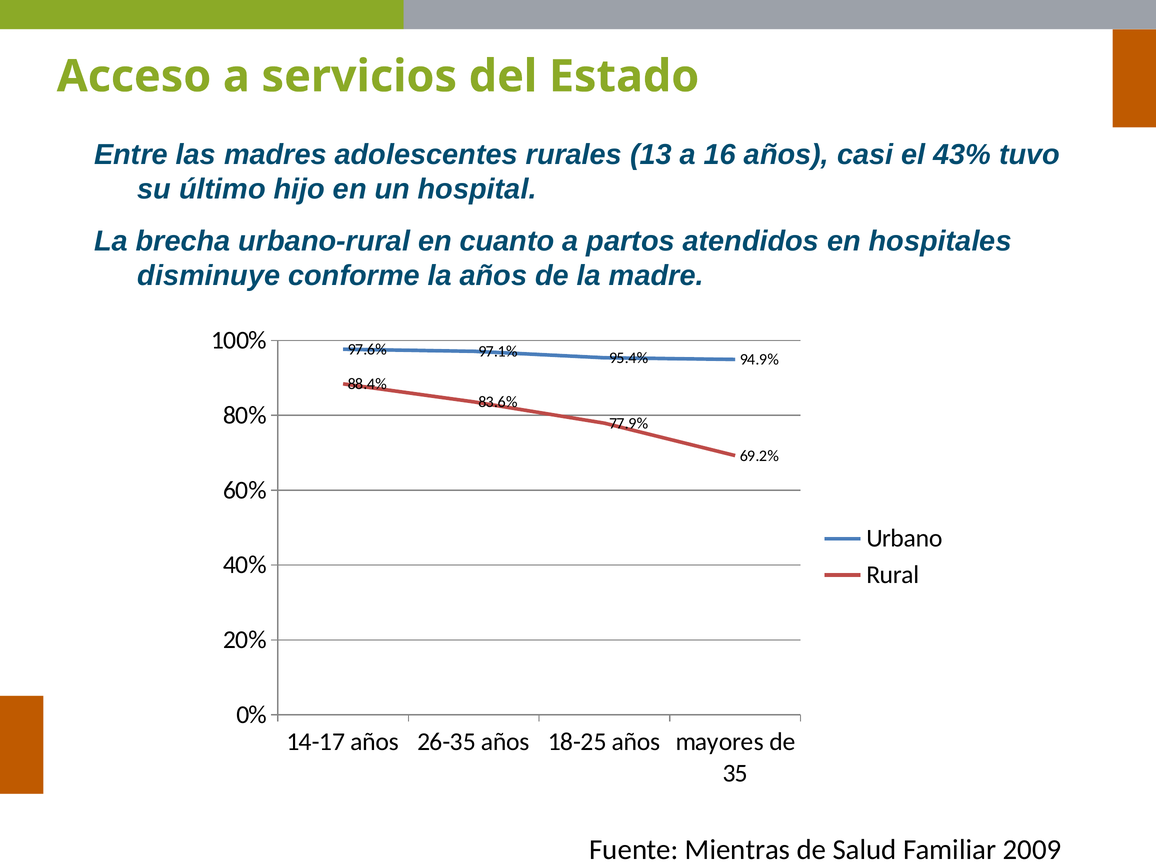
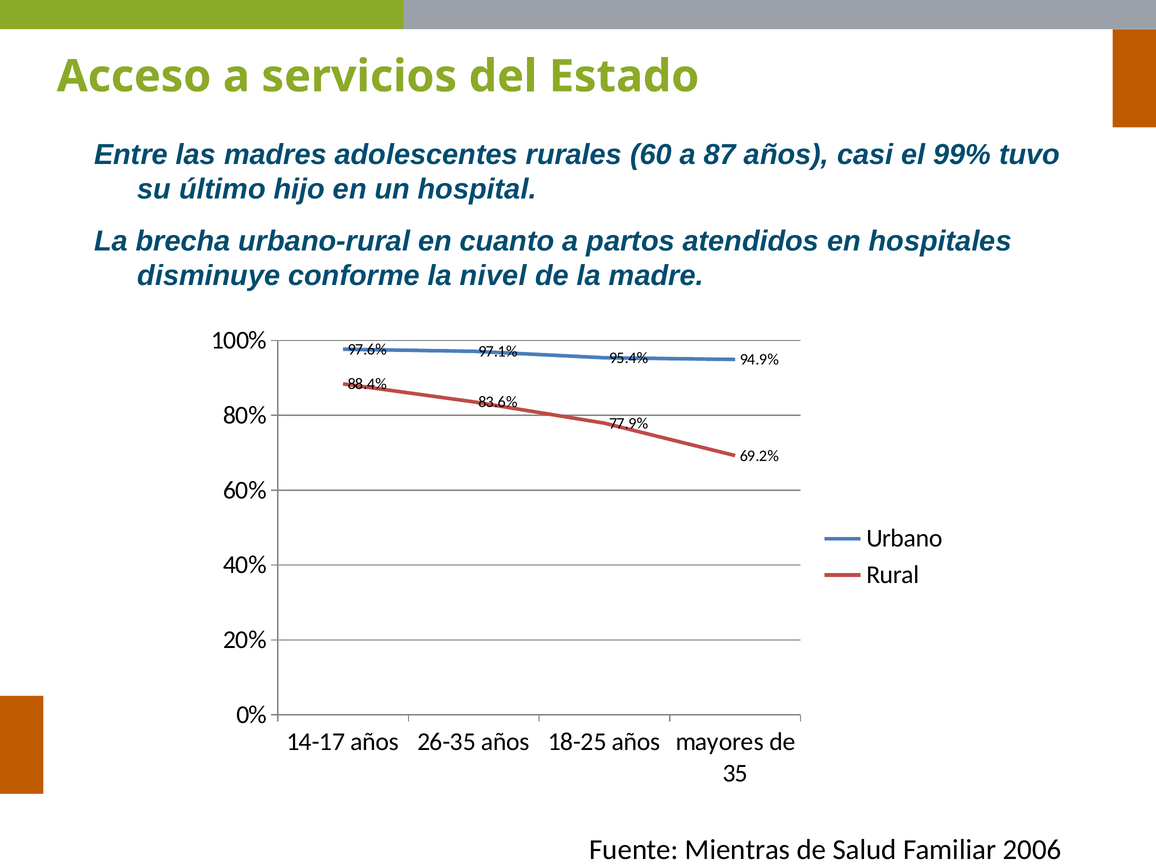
13: 13 -> 60 (651, 154)
16: 16 -> 87 (720, 154)
43%: 43% -> 99% (962, 154)
la años: años -> nivel (493, 276)
2009: 2009 -> 2006 (1032, 850)
